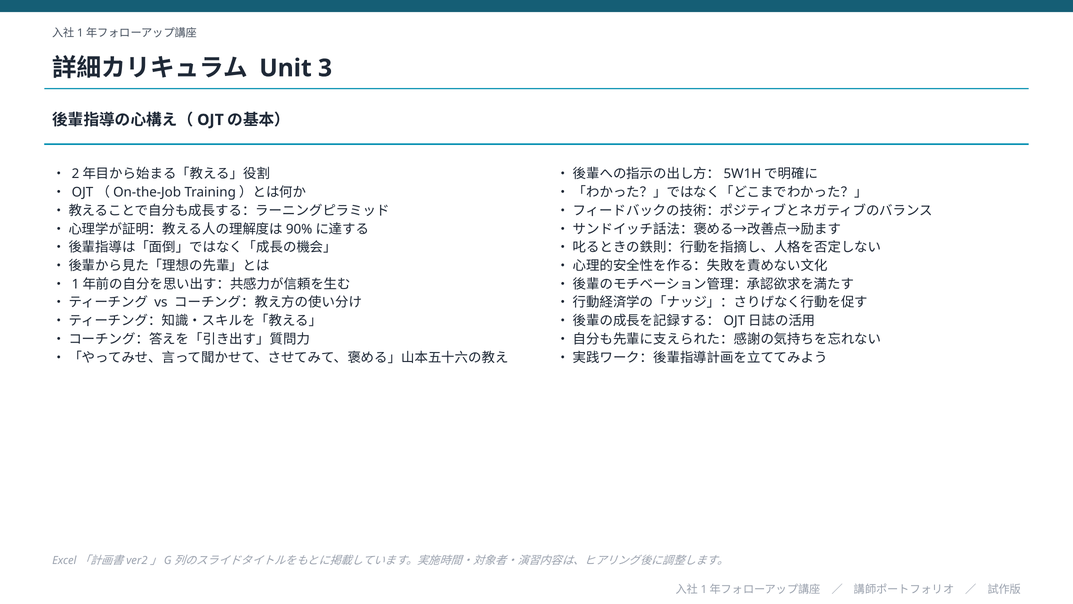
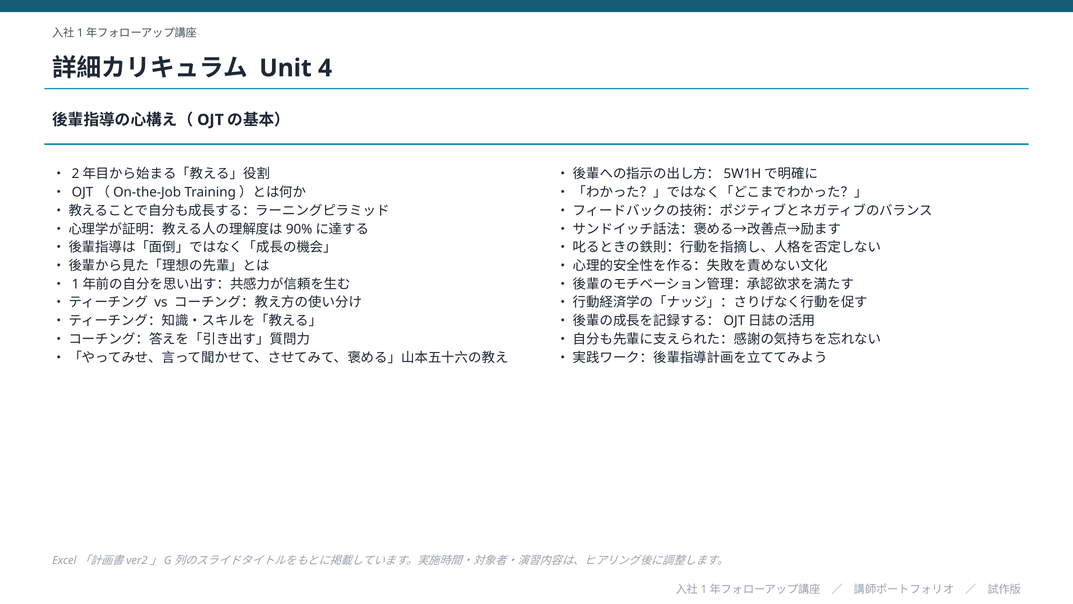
3: 3 -> 4 (325, 68)
